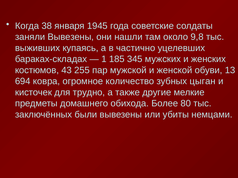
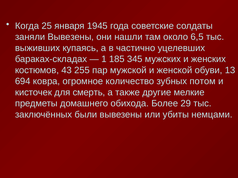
38: 38 -> 25 (47, 26)
9,8: 9,8 -> 6,5 (197, 37)
цыган: цыган -> потом (203, 82)
трудно: трудно -> смерть (89, 93)
80: 80 -> 29 (186, 104)
